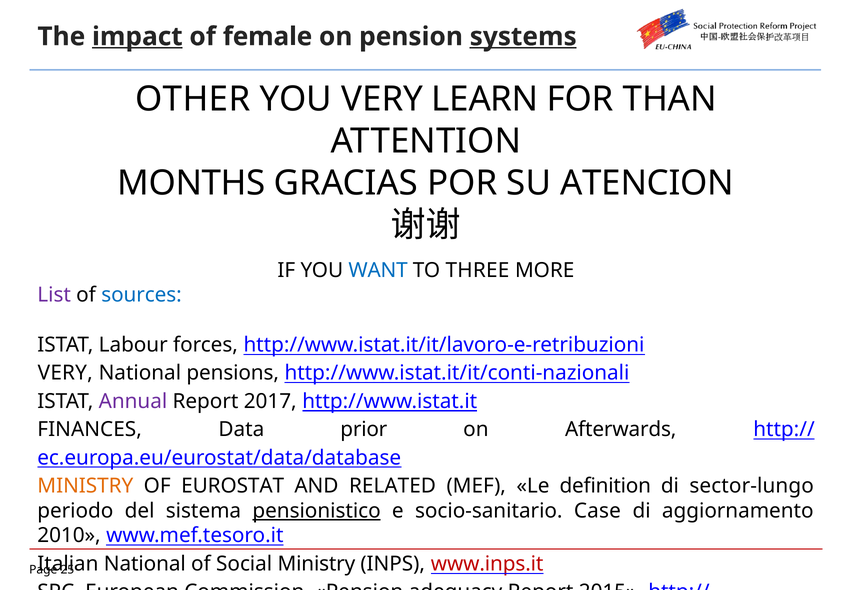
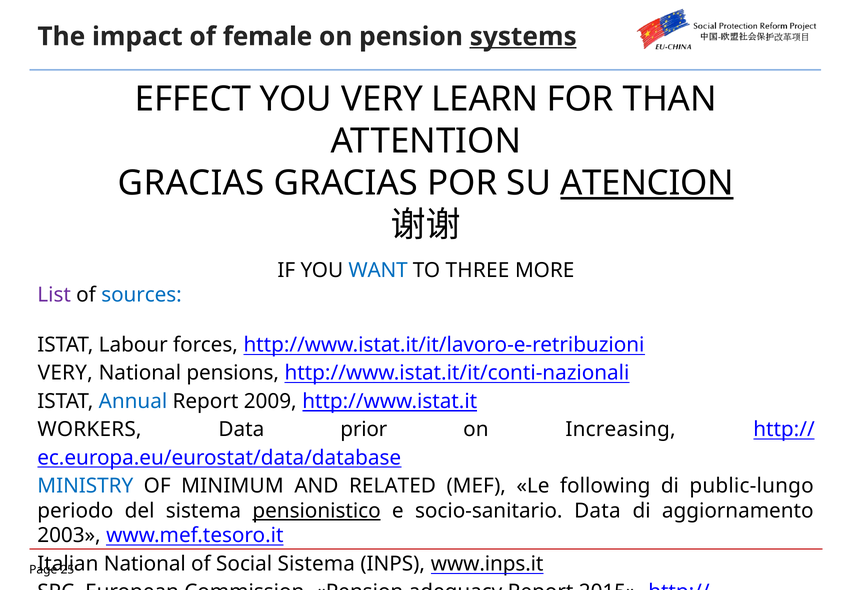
impact underline: present -> none (137, 37)
OTHER: OTHER -> EFFECT (193, 99)
MONTHS: MONTHS -> GRACIAS (191, 183)
ATENCION underline: none -> present (647, 183)
Annual colour: purple -> blue (133, 401)
2017: 2017 -> 2009 (270, 401)
FINANCES: FINANCES -> WORKERS (90, 429)
Afterwards: Afterwards -> Increasing (621, 429)
MINISTRY colour: orange -> blue (85, 486)
EUROSTAT: EUROSTAT -> MINIMUM (233, 486)
definition: definition -> following (605, 486)
sector-lungo: sector-lungo -> public-lungo (752, 486)
socio-sanitario Case: Case -> Data (597, 511)
2010: 2010 -> 2003 (69, 535)
Social Ministry: Ministry -> Sistema (316, 564)
www.inps.it colour: red -> black (487, 564)
